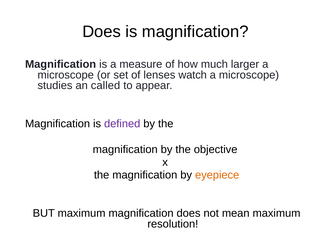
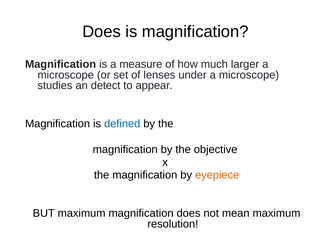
watch: watch -> under (193, 75)
called: called -> detect (106, 86)
defined colour: purple -> blue (122, 124)
